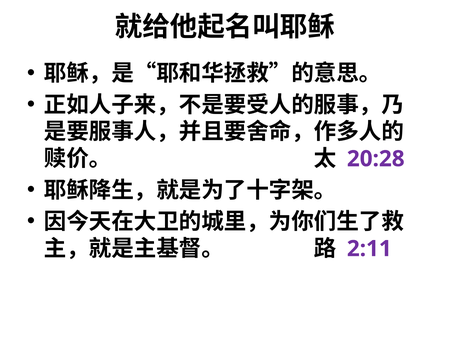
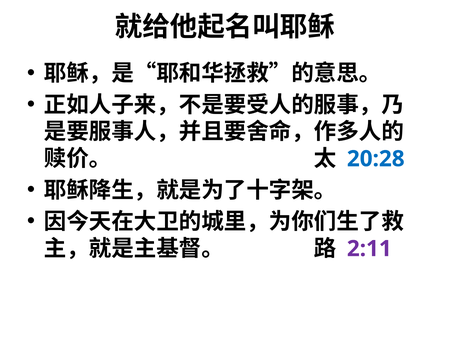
20:28 colour: purple -> blue (376, 159)
